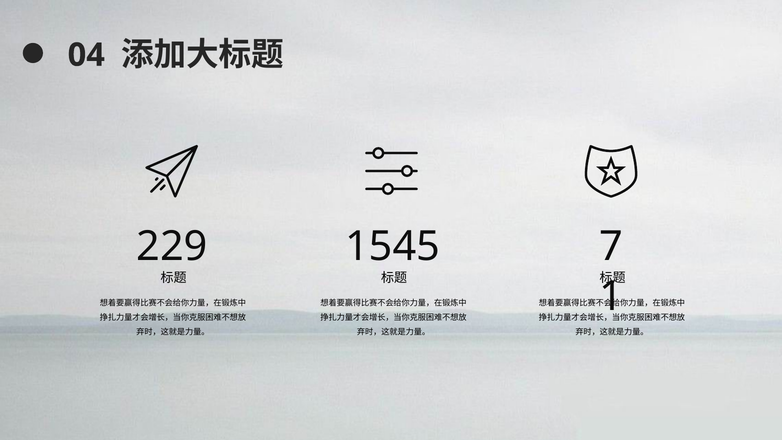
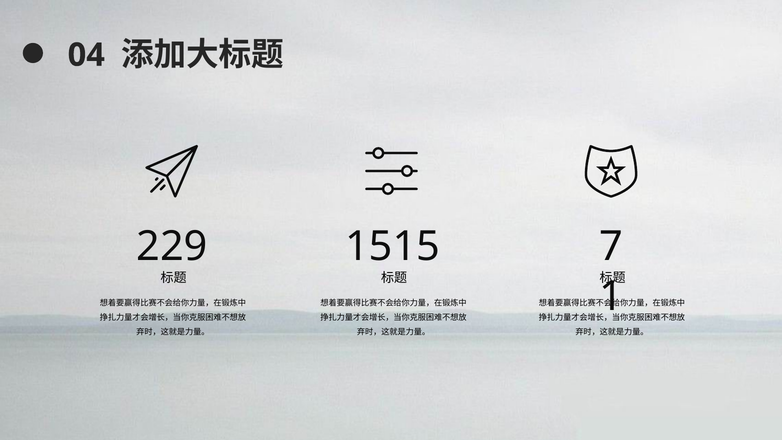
1545: 1545 -> 1515 (393, 246)
